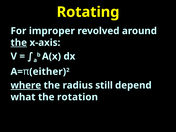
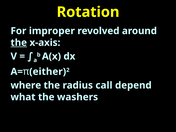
Rotating: Rotating -> Rotation (88, 12)
where underline: present -> none (26, 85)
still: still -> call (104, 85)
rotation: rotation -> washers (78, 97)
